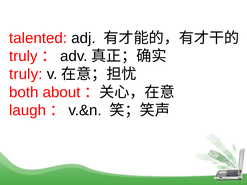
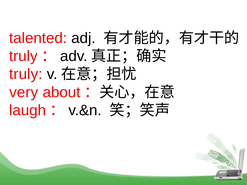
both: both -> very (24, 92)
